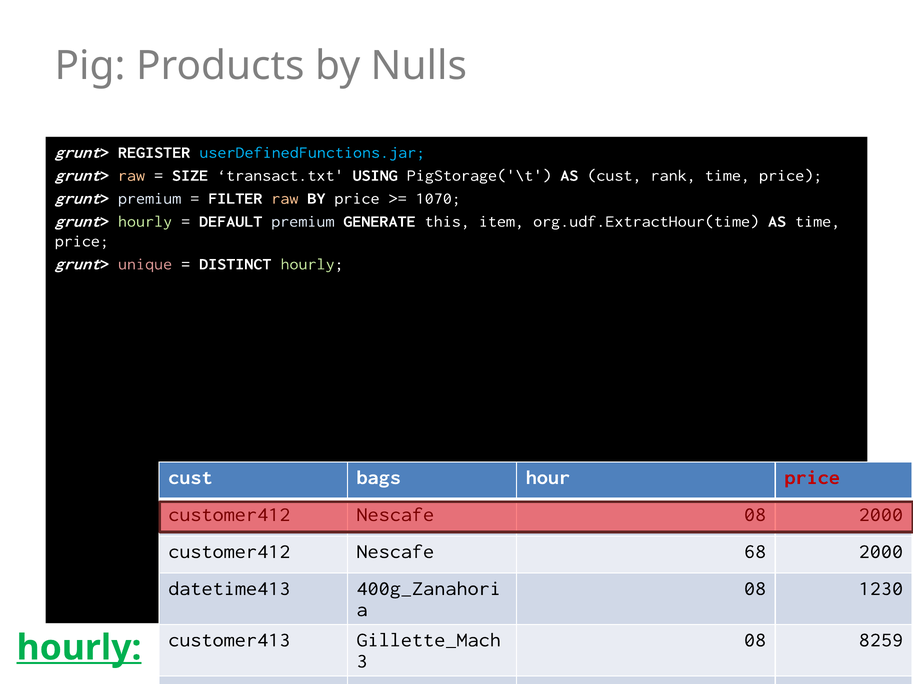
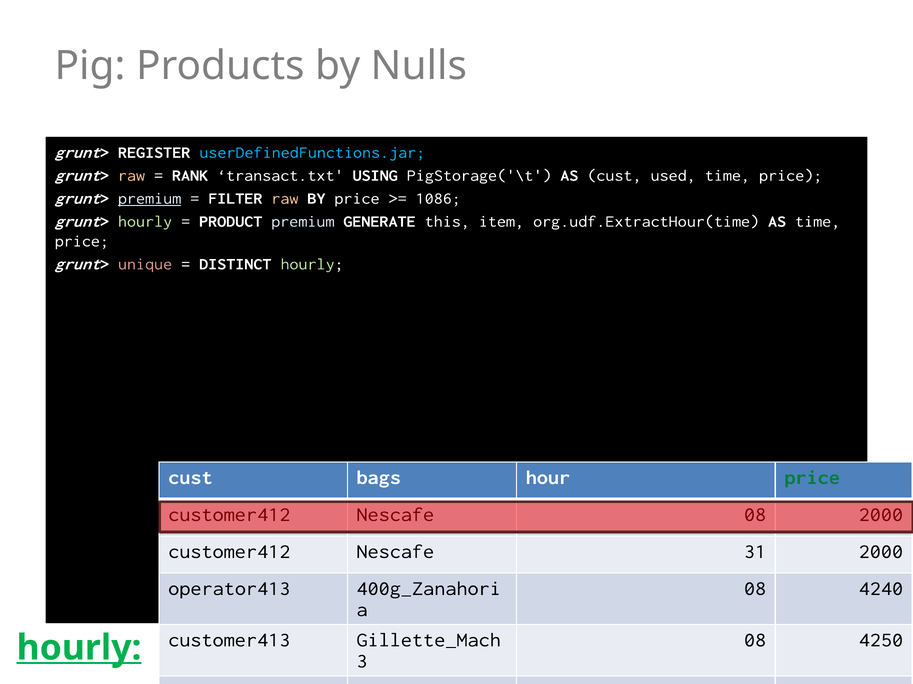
SIZE: SIZE -> RANK (190, 176)
rank: rank -> used (673, 176)
premium underline: none -> present (150, 199)
1070: 1070 -> 1086 (438, 199)
DEFAULT: DEFAULT -> PRODUCT (231, 222)
price colour: red -> green (812, 478)
68: 68 -> 31 (755, 552)
datetime413: datetime413 -> operator413 (229, 589)
1230: 1230 -> 4240 (881, 589)
8259: 8259 -> 4250 (881, 640)
